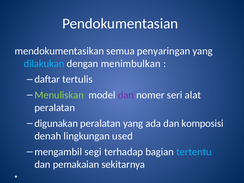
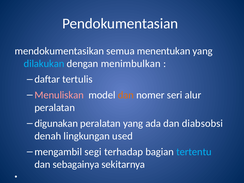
penyaringan: penyaringan -> menentukan (164, 51)
Menuliskan colour: light green -> pink (59, 95)
dan colour: purple -> orange (126, 95)
alat: alat -> alur (193, 95)
komposisi: komposisi -> diabsobsi (202, 123)
pemakaian: pemakaian -> sebagainya (76, 164)
